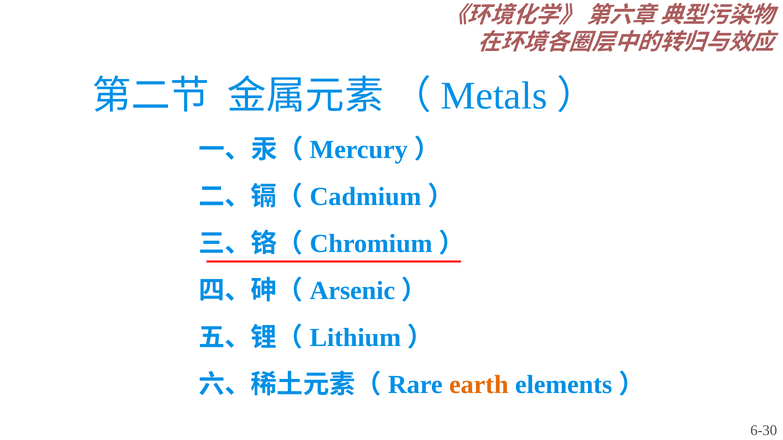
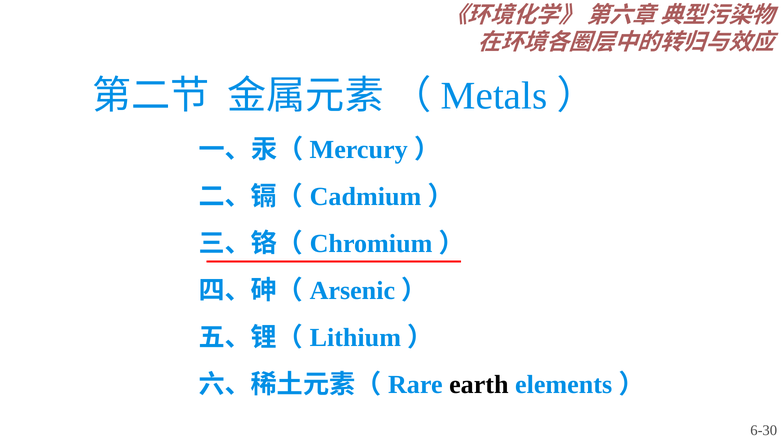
earth colour: orange -> black (479, 385)
